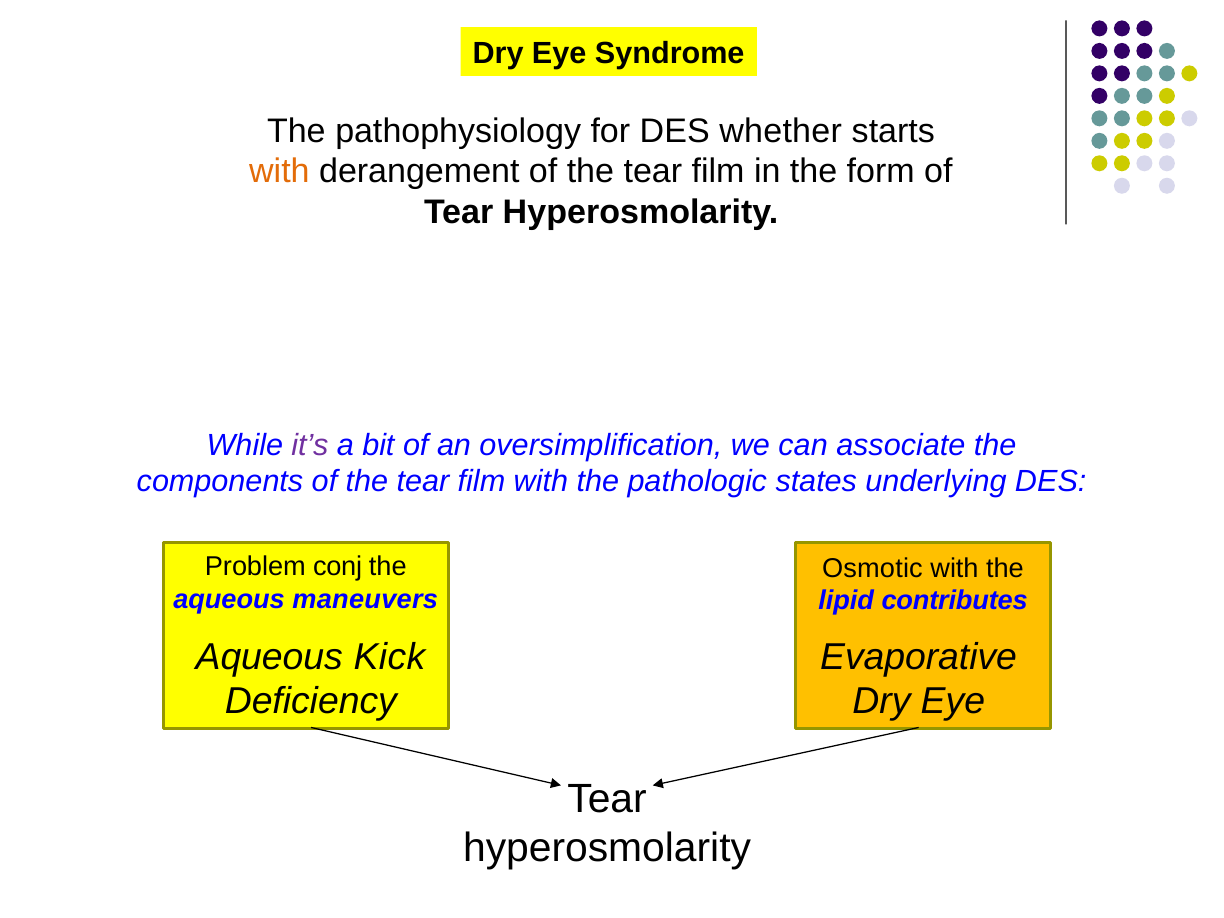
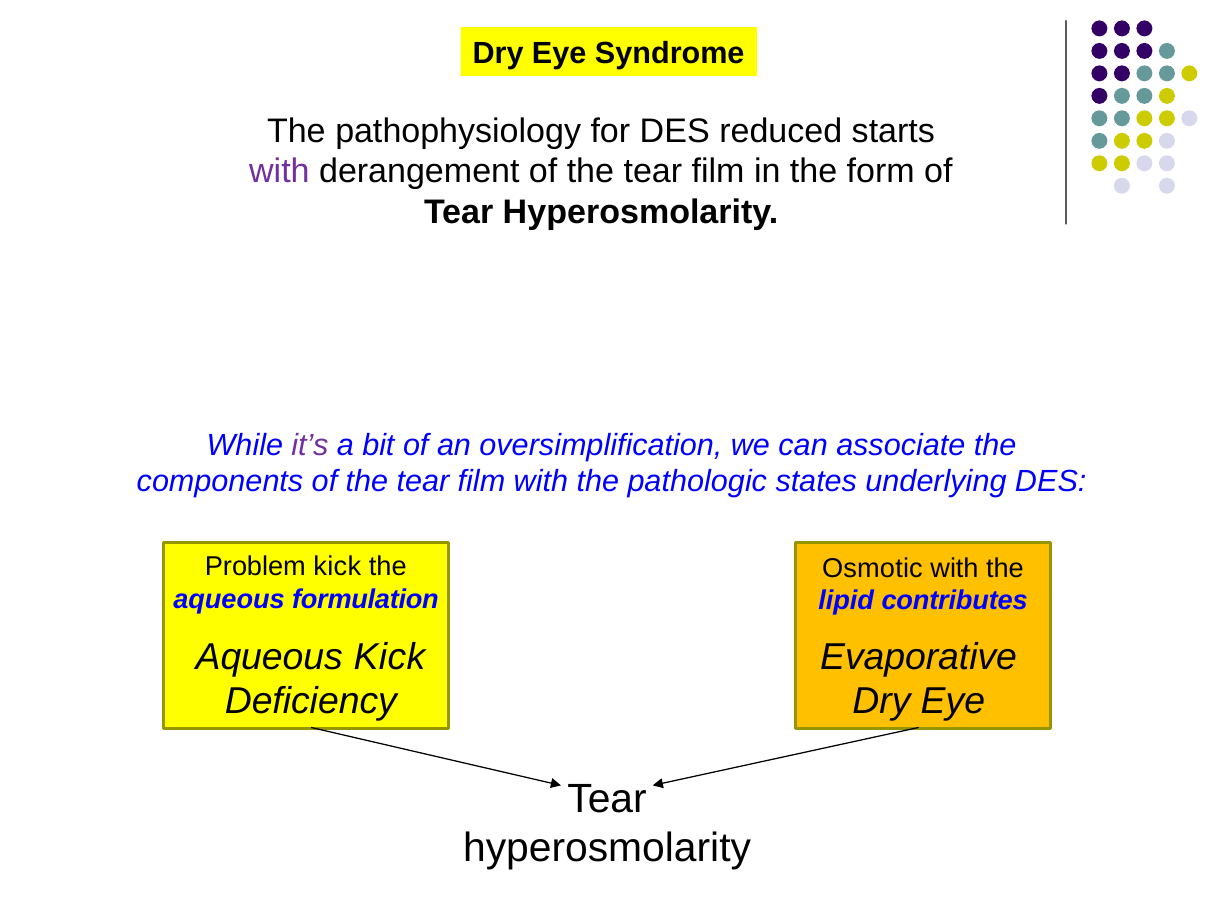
whether: whether -> reduced (781, 131)
with colour: orange -> purple (279, 172)
Problem conj: conj -> kick (337, 567)
maneuvers: maneuvers -> formulation (365, 599)
